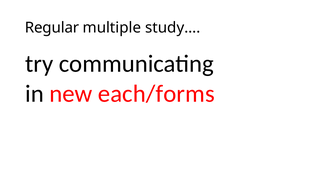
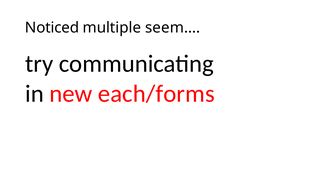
Regular: Regular -> Noticed (52, 28)
study…: study… -> seem… (173, 28)
